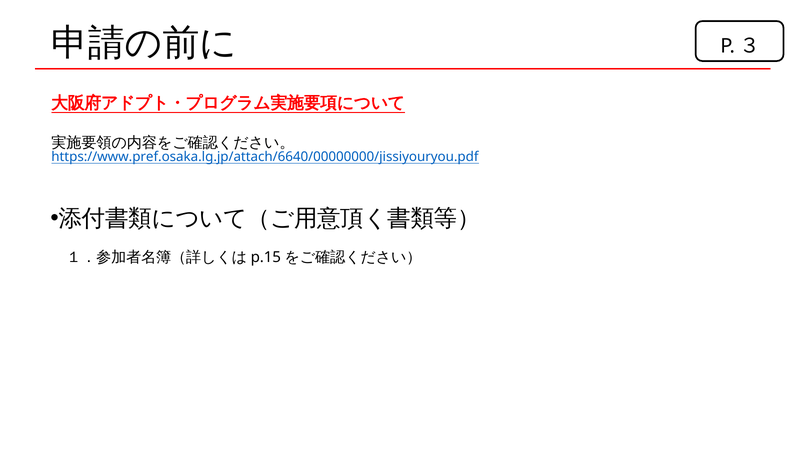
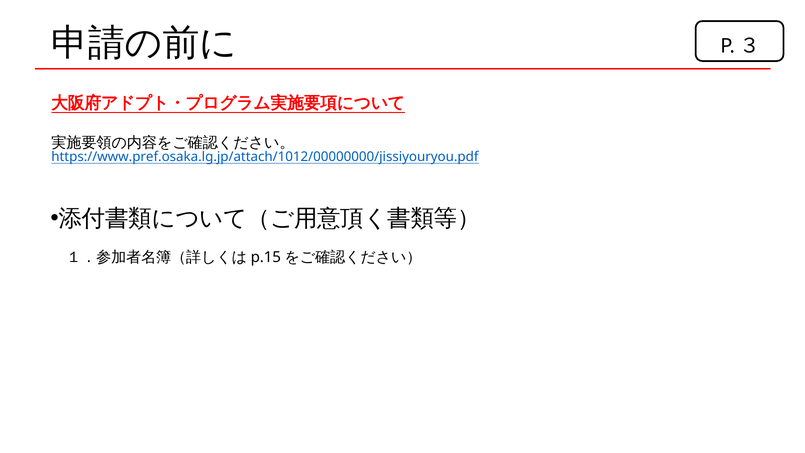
https://www.pref.osaka.lg.jp/attach/6640/00000000/jissiyouryou.pdf: https://www.pref.osaka.lg.jp/attach/6640/00000000/jissiyouryou.pdf -> https://www.pref.osaka.lg.jp/attach/1012/00000000/jissiyouryou.pdf (265, 157)
